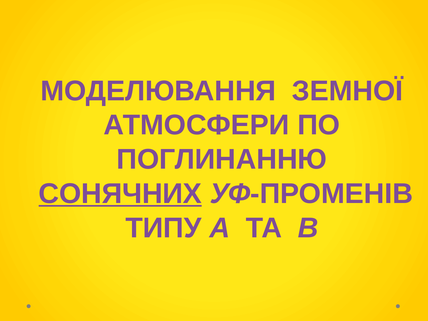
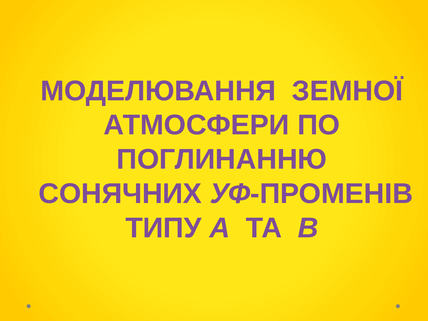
СОНЯЧНИХ underline: present -> none (120, 194)
